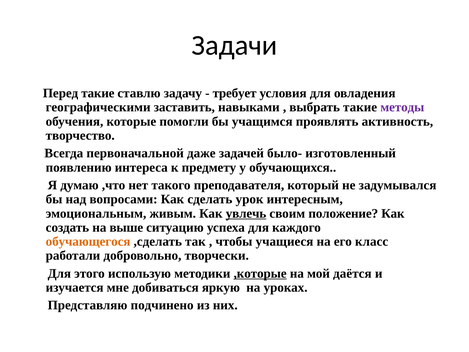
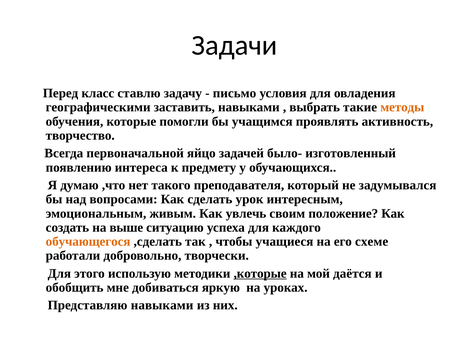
Перед такие: такие -> класс (98, 93)
требует: требует -> письмо (235, 93)
методы colour: purple -> orange (402, 107)
даже: даже -> яйцо (201, 153)
увлечь underline: present -> none (246, 213)
класс: класс -> схеме (372, 241)
изучается: изучается -> обобщить (75, 287)
Представляю подчинено: подчинено -> навыками (162, 305)
